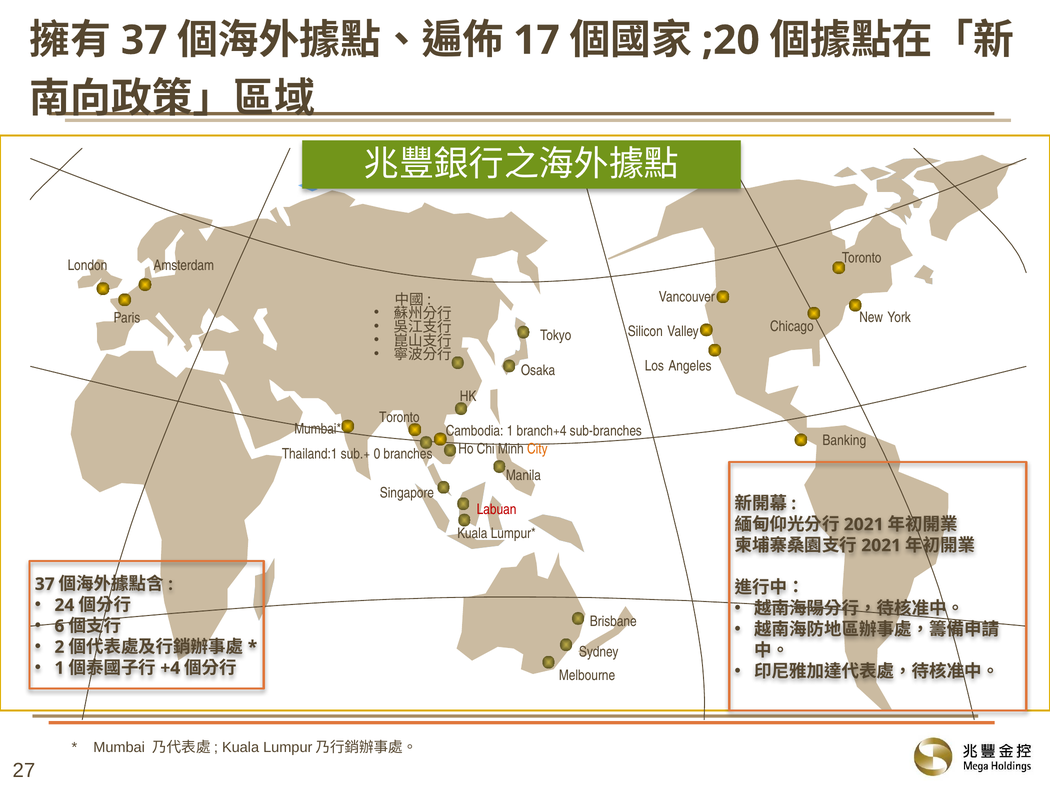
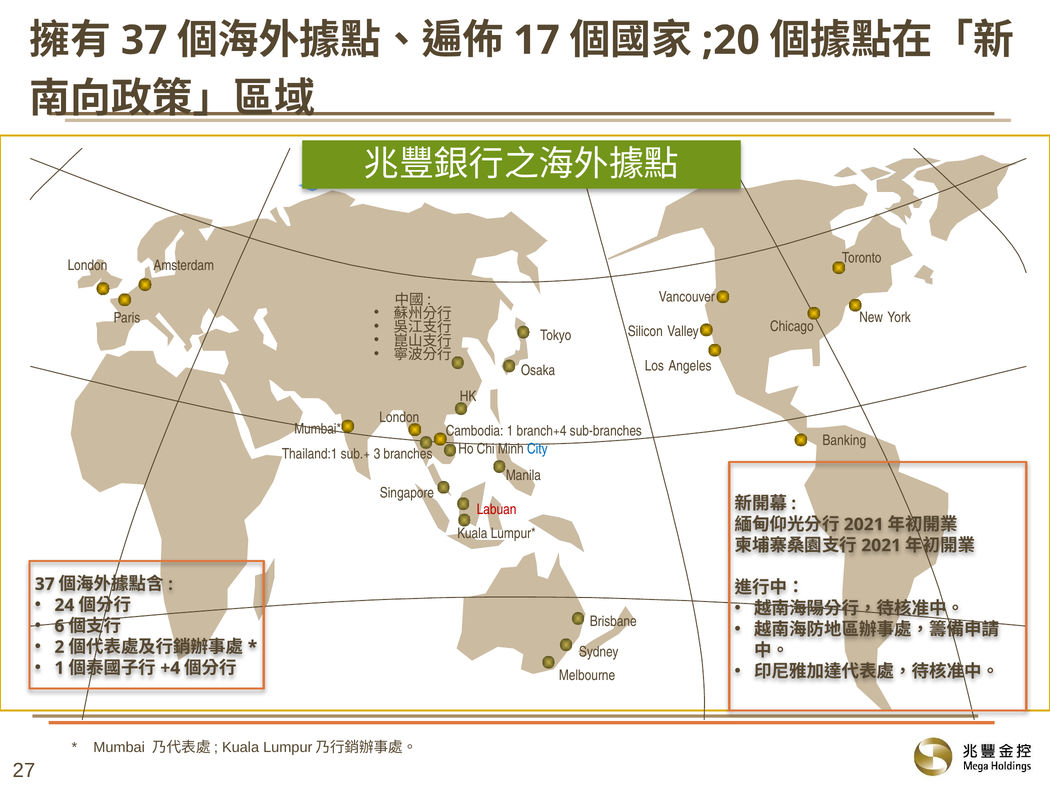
Toronto: Toronto -> London (399, 418)
0: 0 -> 3 (377, 454)
City colour: orange -> blue (537, 449)
